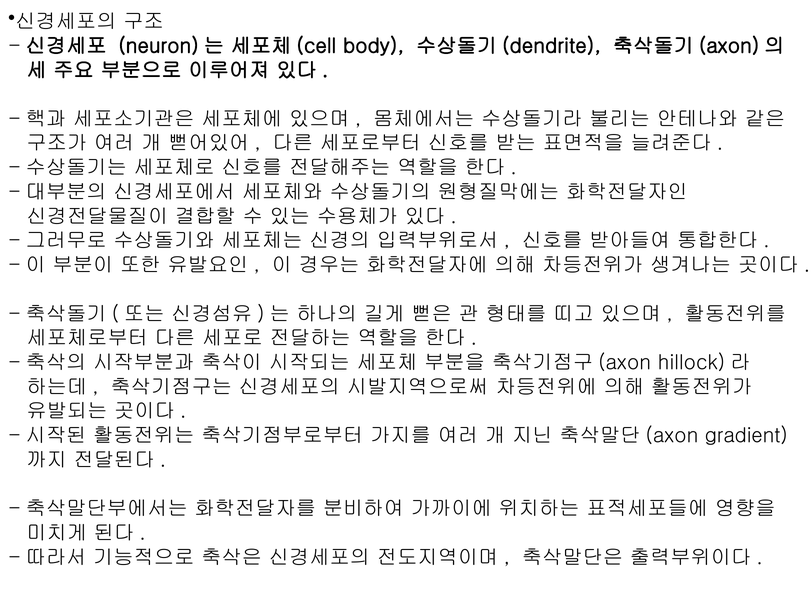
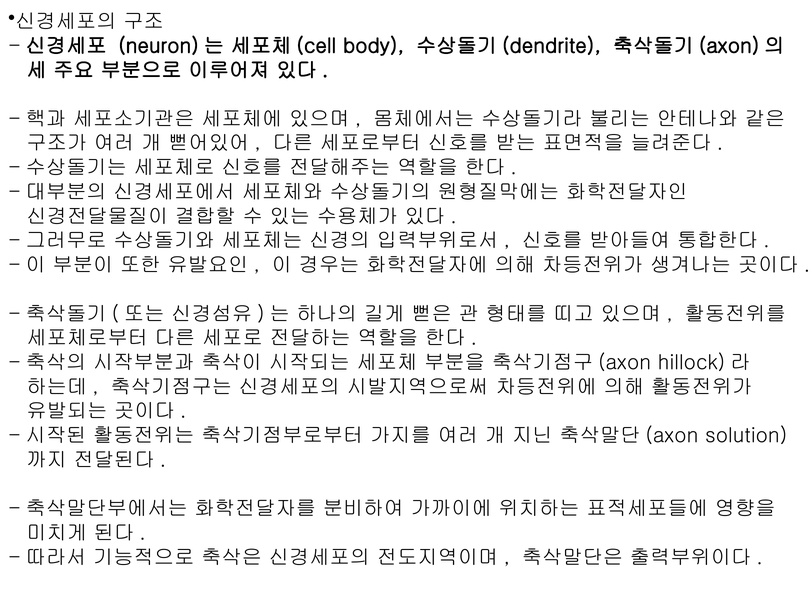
gradient: gradient -> solution (746, 435)
